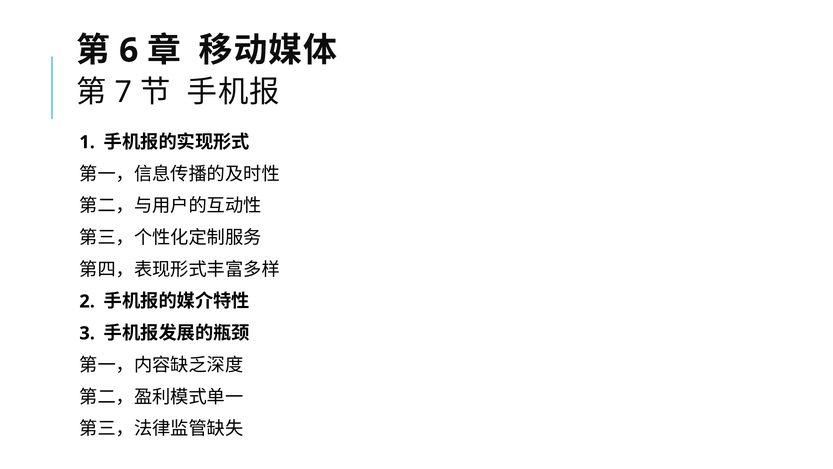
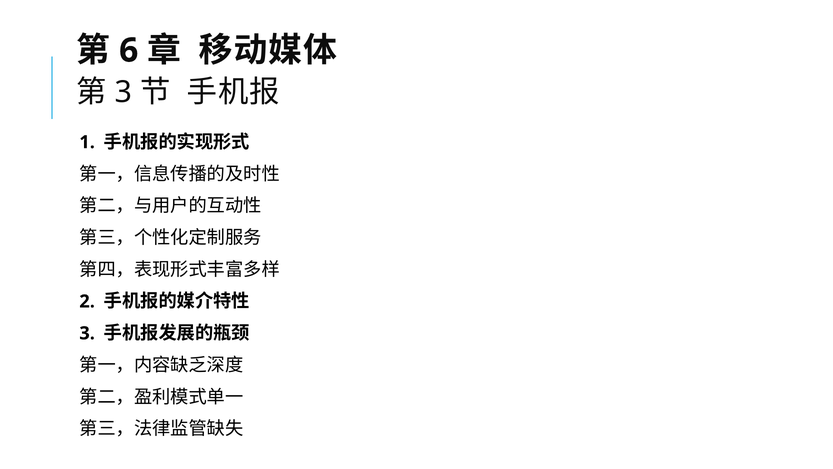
7: 7 -> 3 (123, 92)
